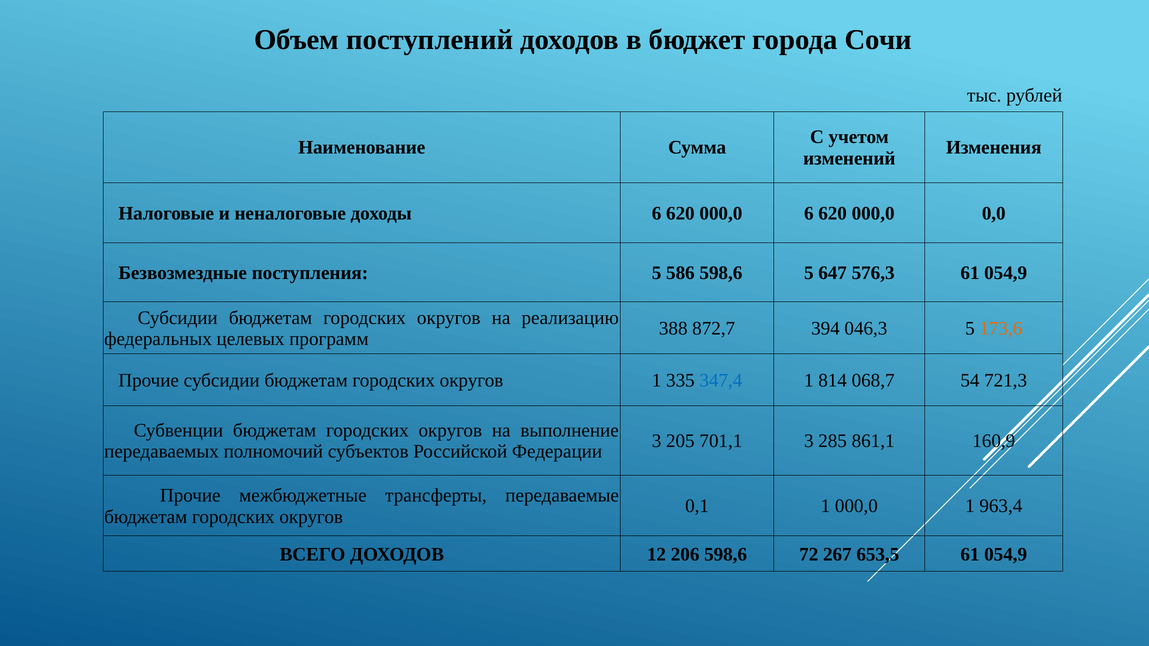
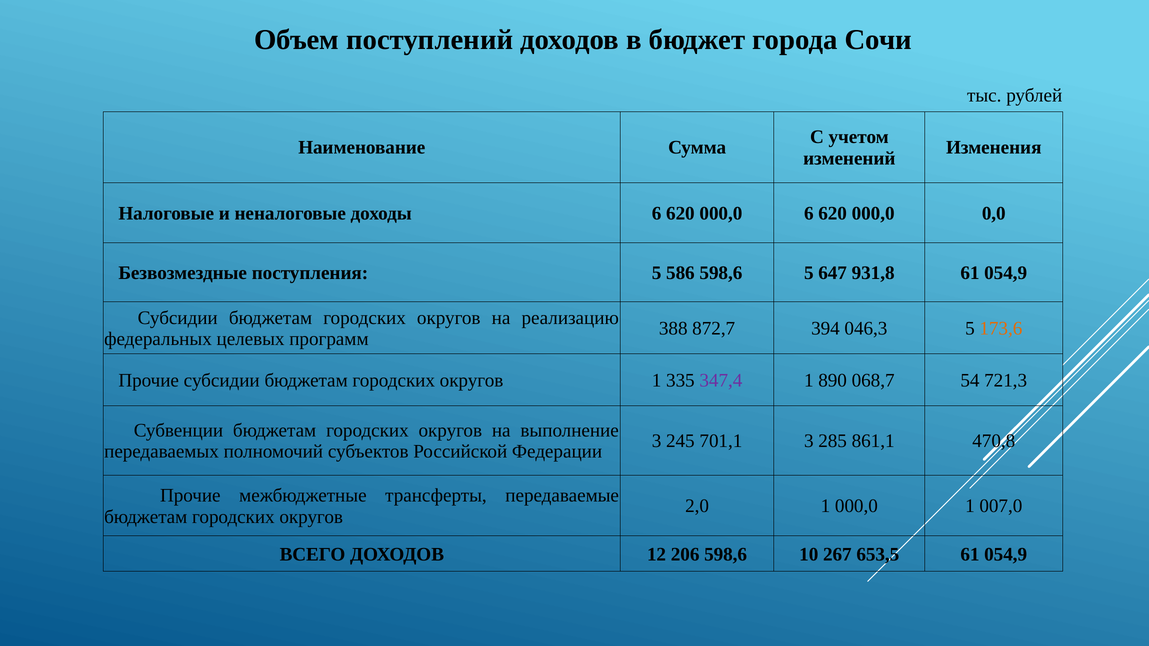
576,3: 576,3 -> 931,8 (873, 273)
347,4 colour: blue -> purple (721, 380)
814: 814 -> 890 (833, 380)
205: 205 -> 245 (680, 441)
160,9: 160,9 -> 470,8 (994, 441)
0,1: 0,1 -> 2,0 (697, 506)
963,4: 963,4 -> 007,0 (1001, 506)
72: 72 -> 10 (809, 555)
